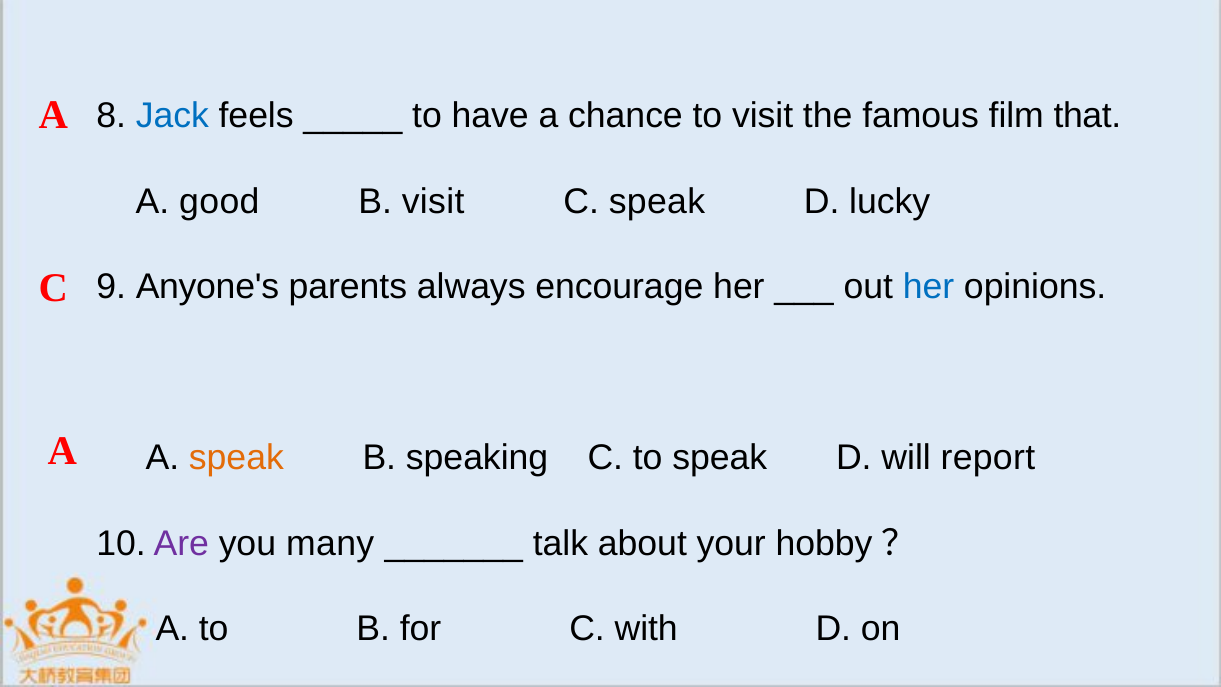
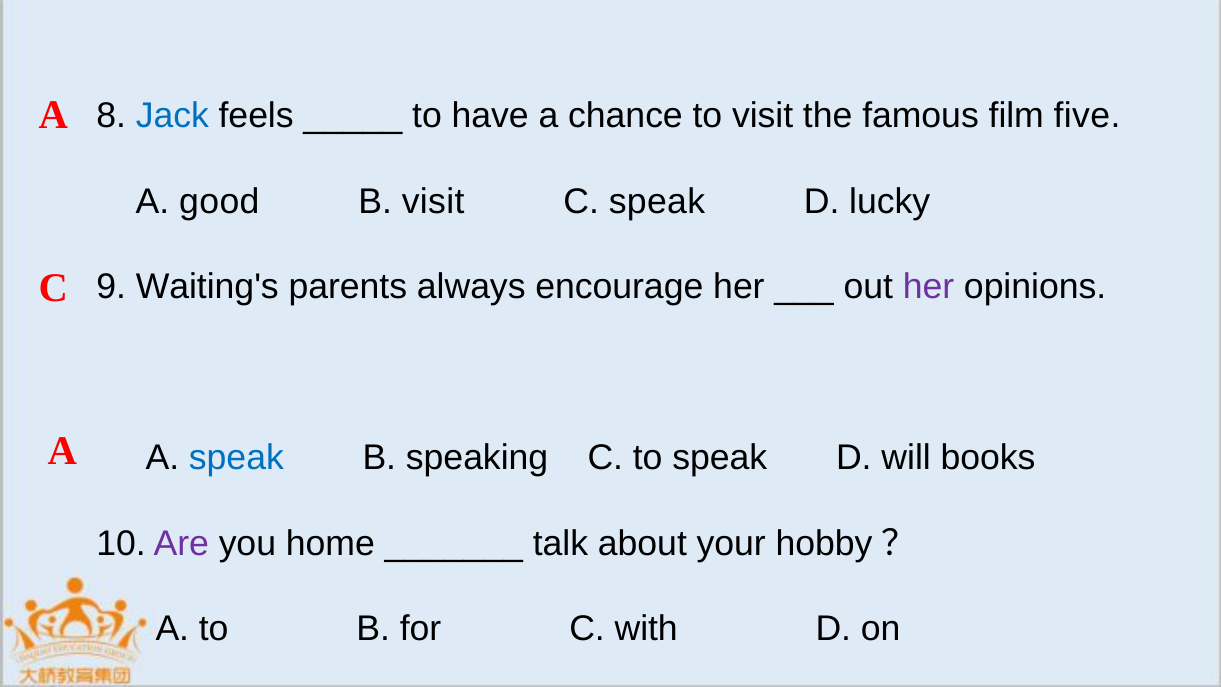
that: that -> five (1087, 116)
Anyone's: Anyone's -> Waiting's (207, 287)
her colour: blue -> purple (929, 287)
speak colour: orange -> blue (236, 458)
report: report -> books (988, 458)
many: many -> home (330, 543)
